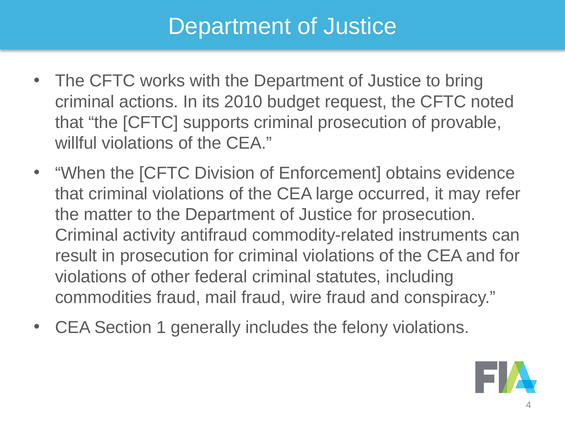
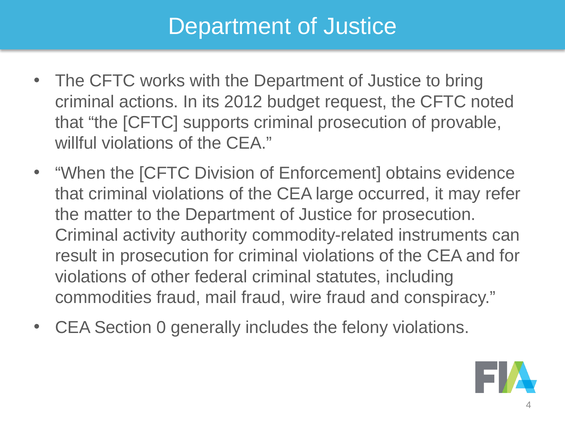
2010: 2010 -> 2012 (243, 102)
antifraud: antifraud -> authority (214, 235)
1: 1 -> 0 (161, 327)
